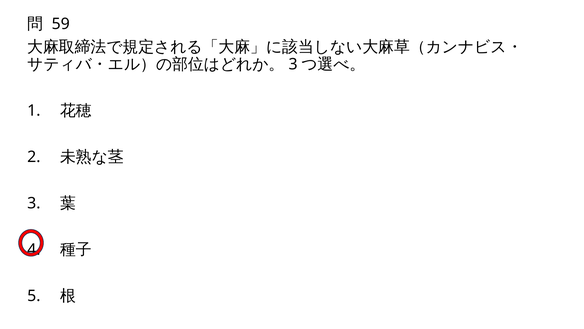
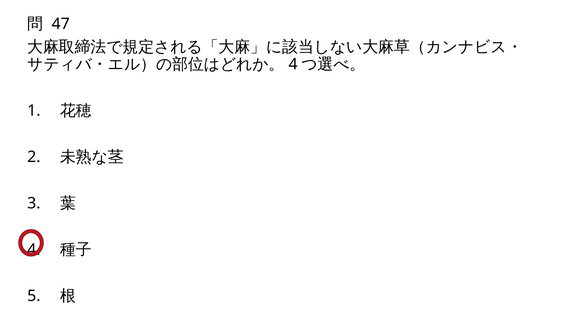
59: 59 -> 47 (61, 24)
3: 3 -> 4 (293, 64)
